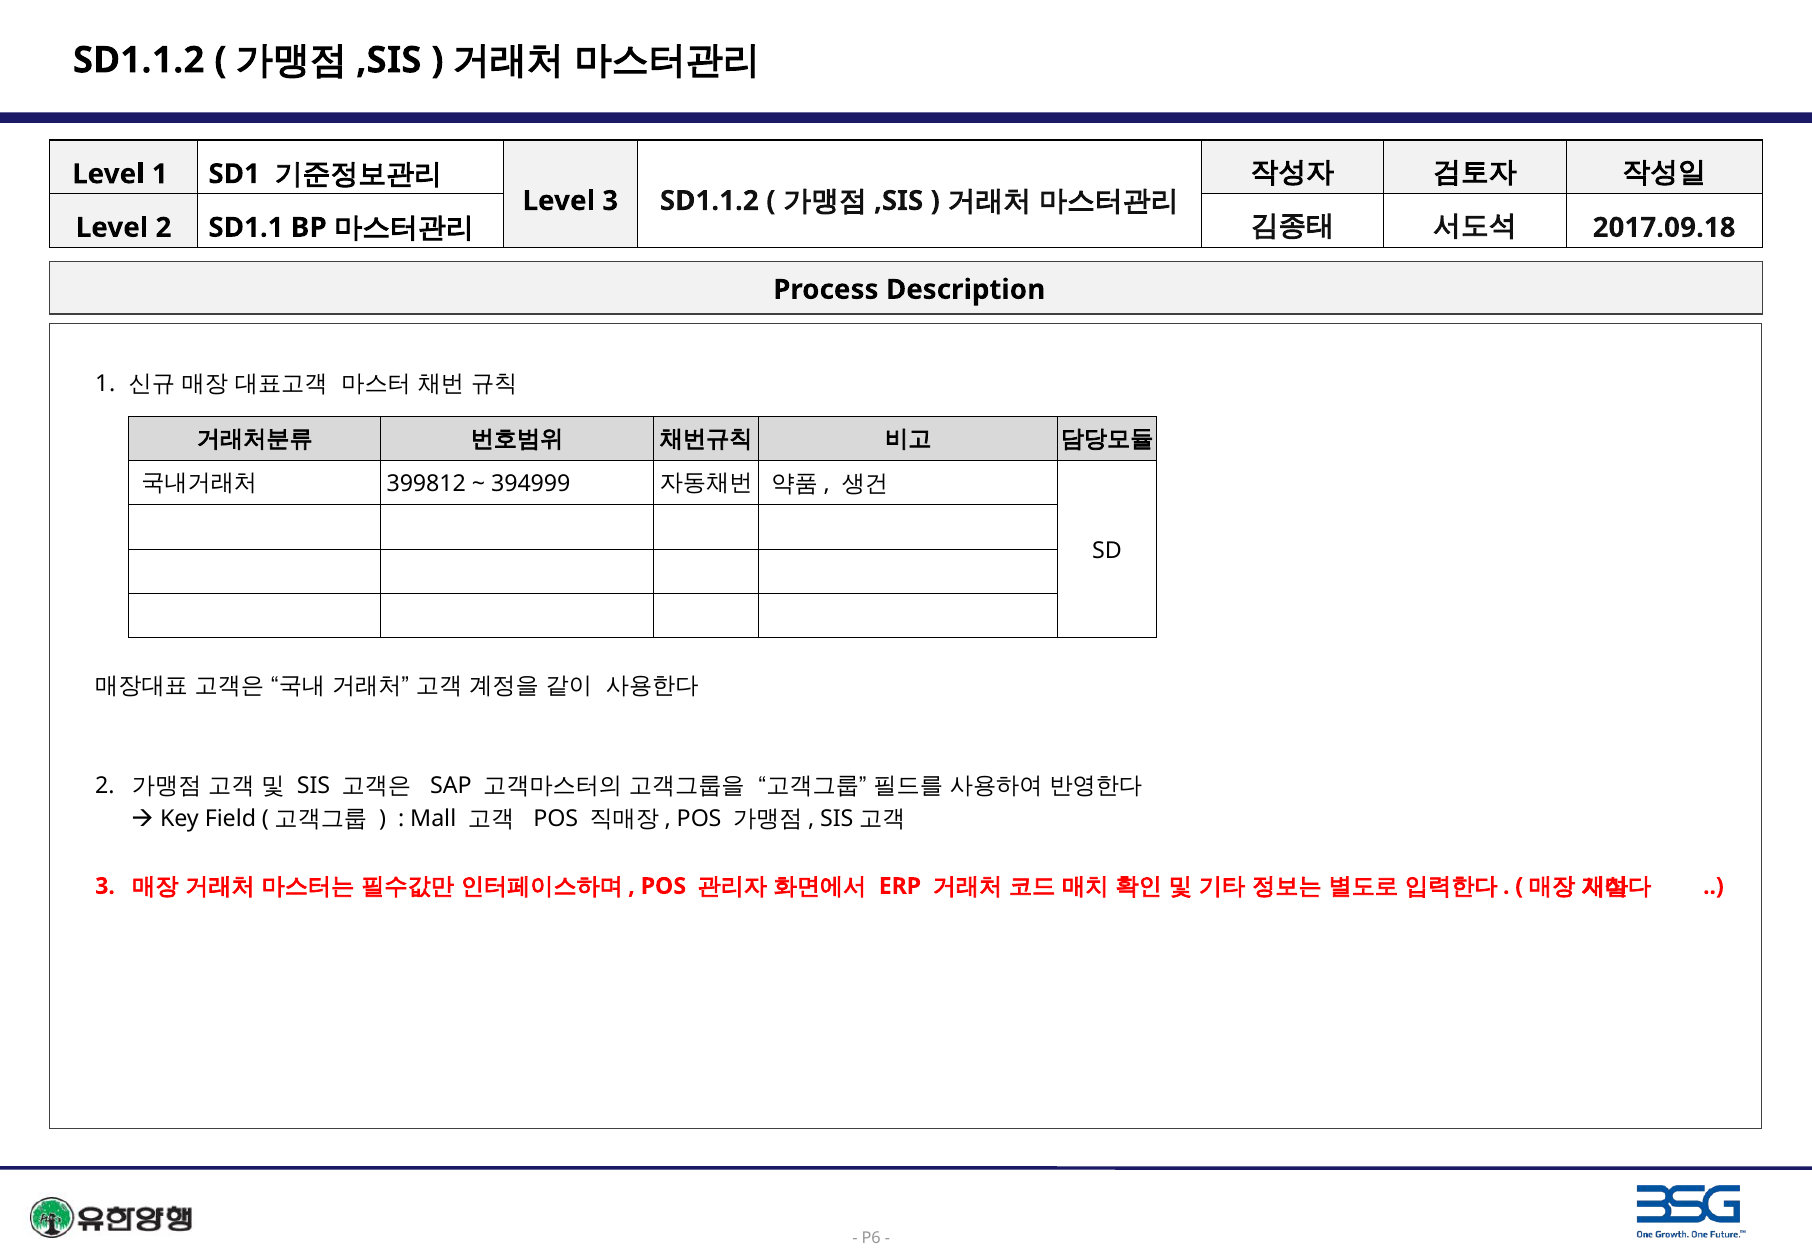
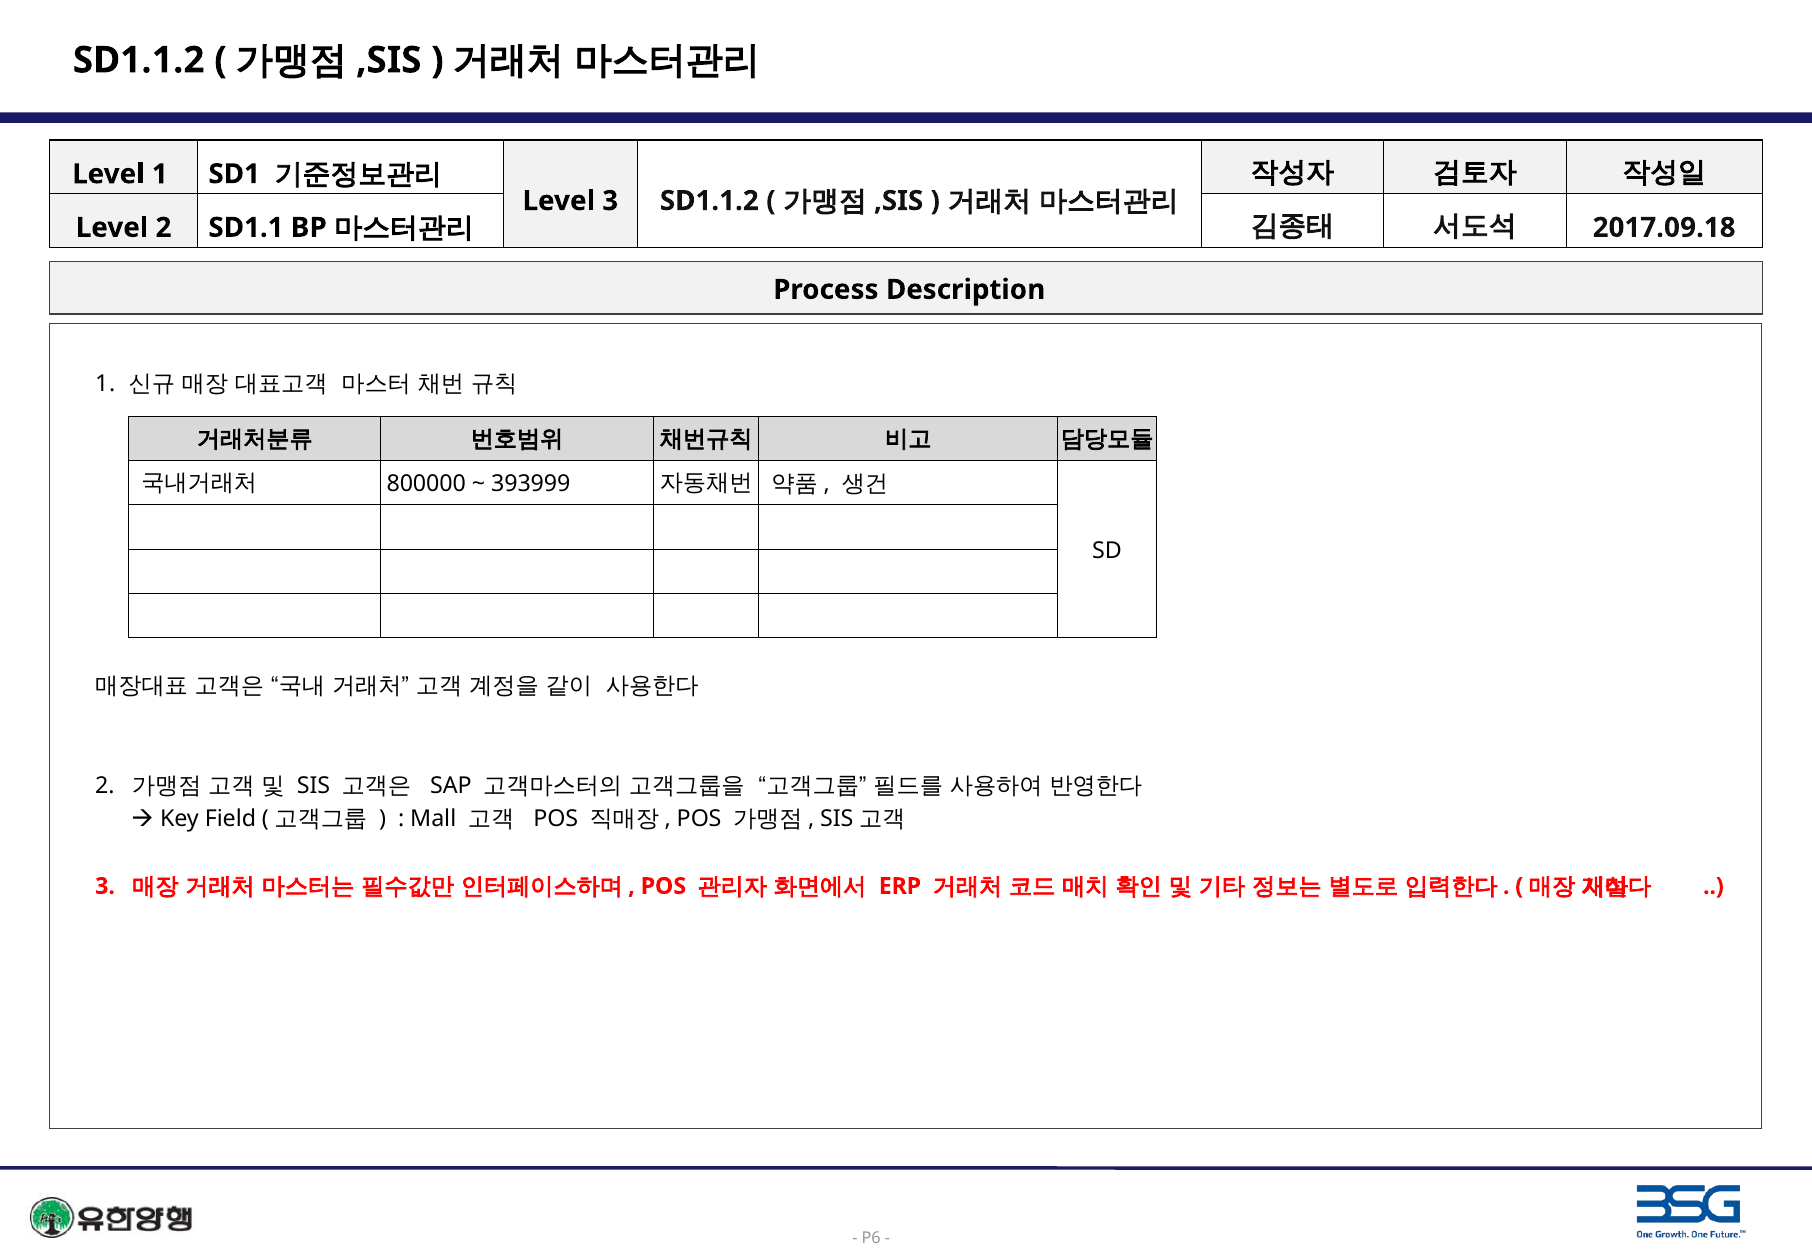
399812: 399812 -> 800000 (426, 484)
394999: 394999 -> 393999 (531, 484)
